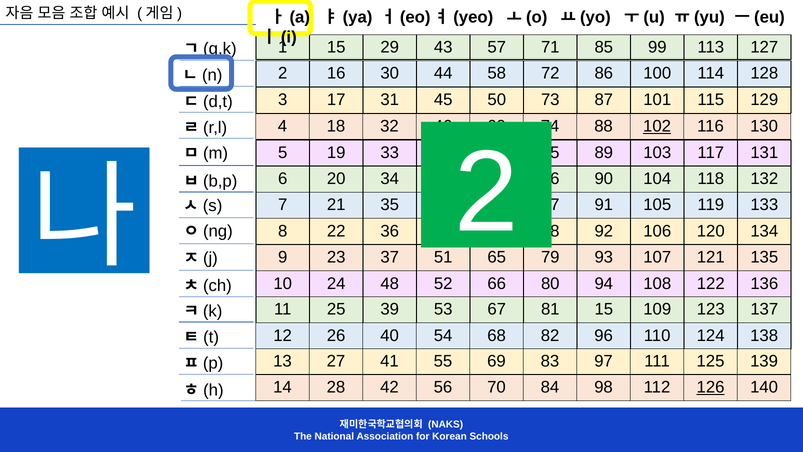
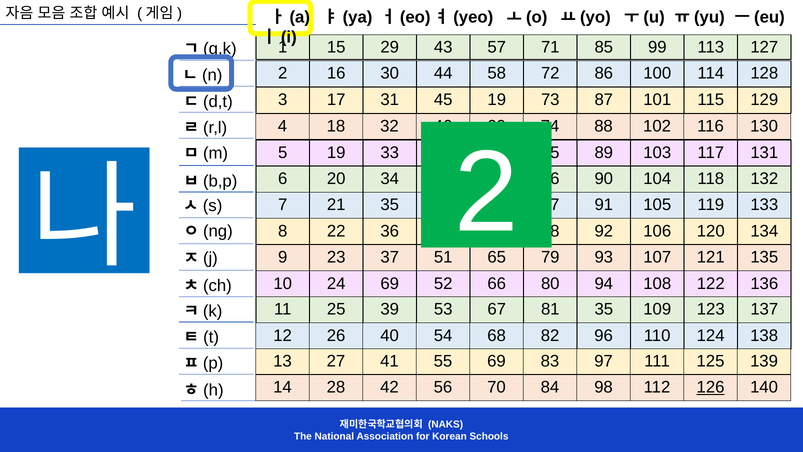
45 50: 50 -> 19 (497, 100)
102 underline: present -> none (657, 126)
24 48: 48 -> 69 (390, 283)
81 15: 15 -> 35 (604, 309)
